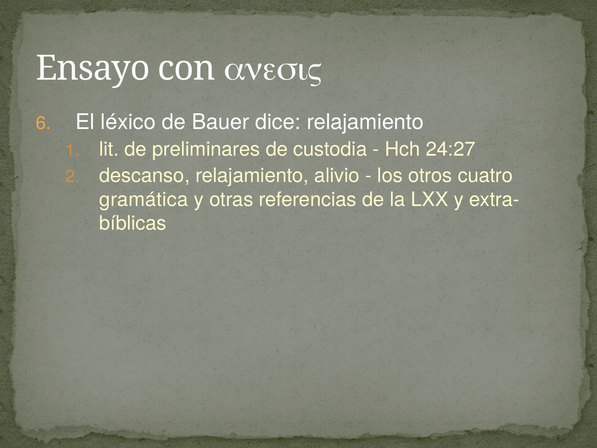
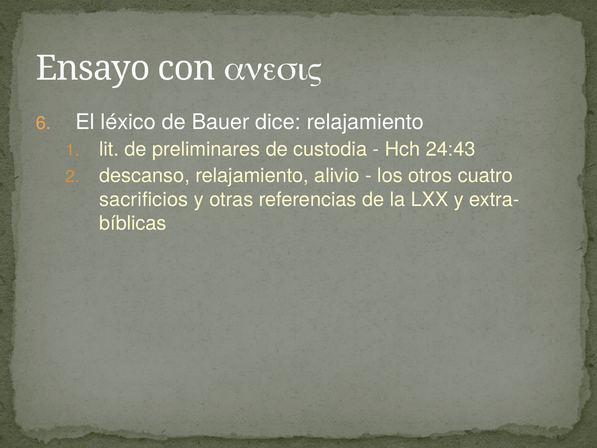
24:27: 24:27 -> 24:43 (451, 149)
gramática: gramática -> sacrificios (144, 199)
